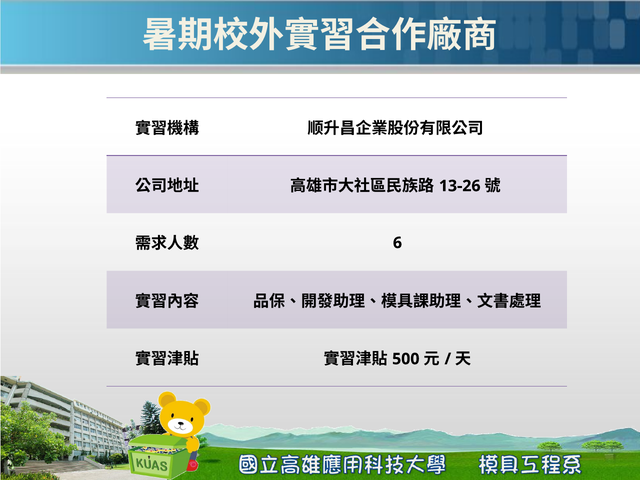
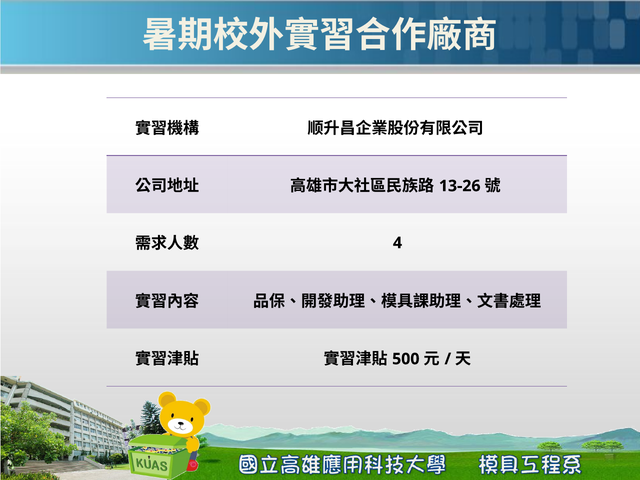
6: 6 -> 4 (397, 243)
